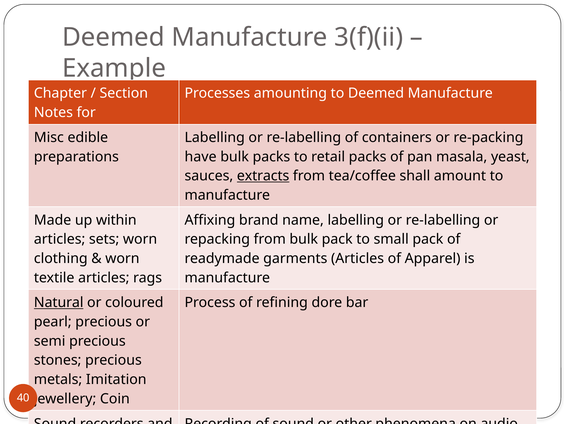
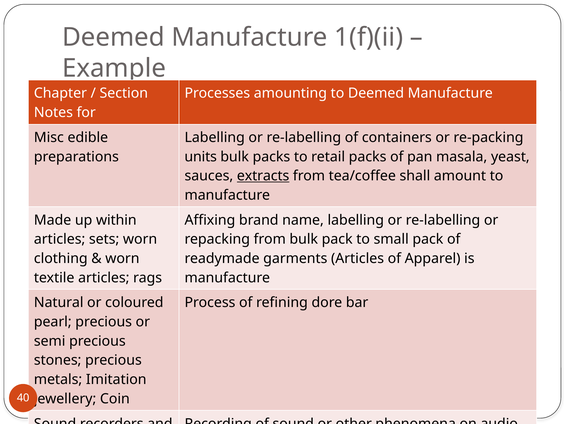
3(f)(ii: 3(f)(ii -> 1(f)(ii (369, 37)
have: have -> units (201, 157)
Natural underline: present -> none (59, 302)
